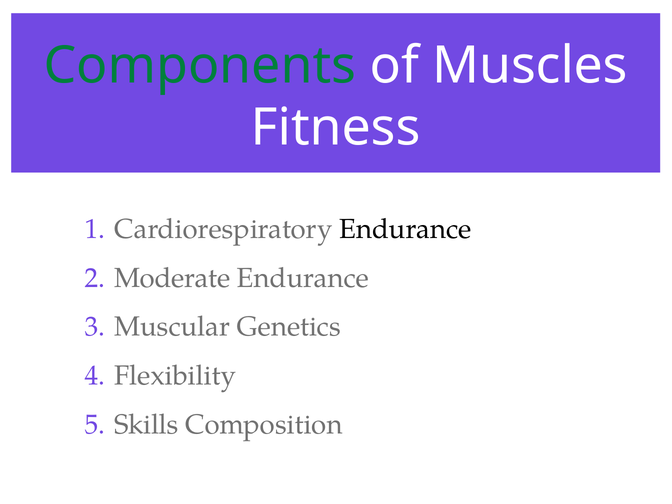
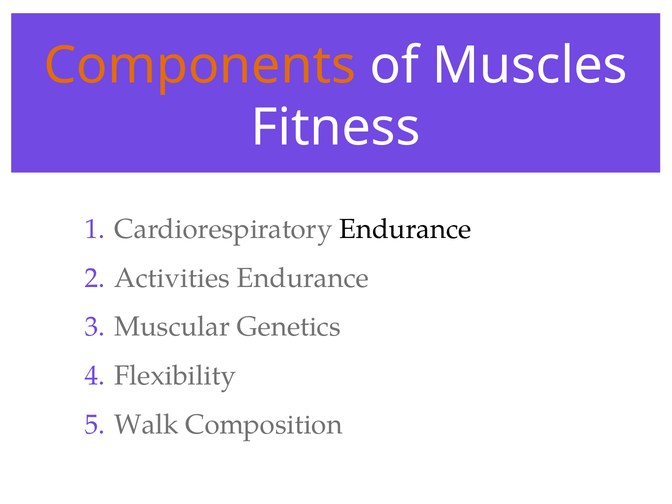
Components colour: green -> orange (200, 65)
Moderate: Moderate -> Activities (172, 278)
Skills: Skills -> Walk (146, 424)
